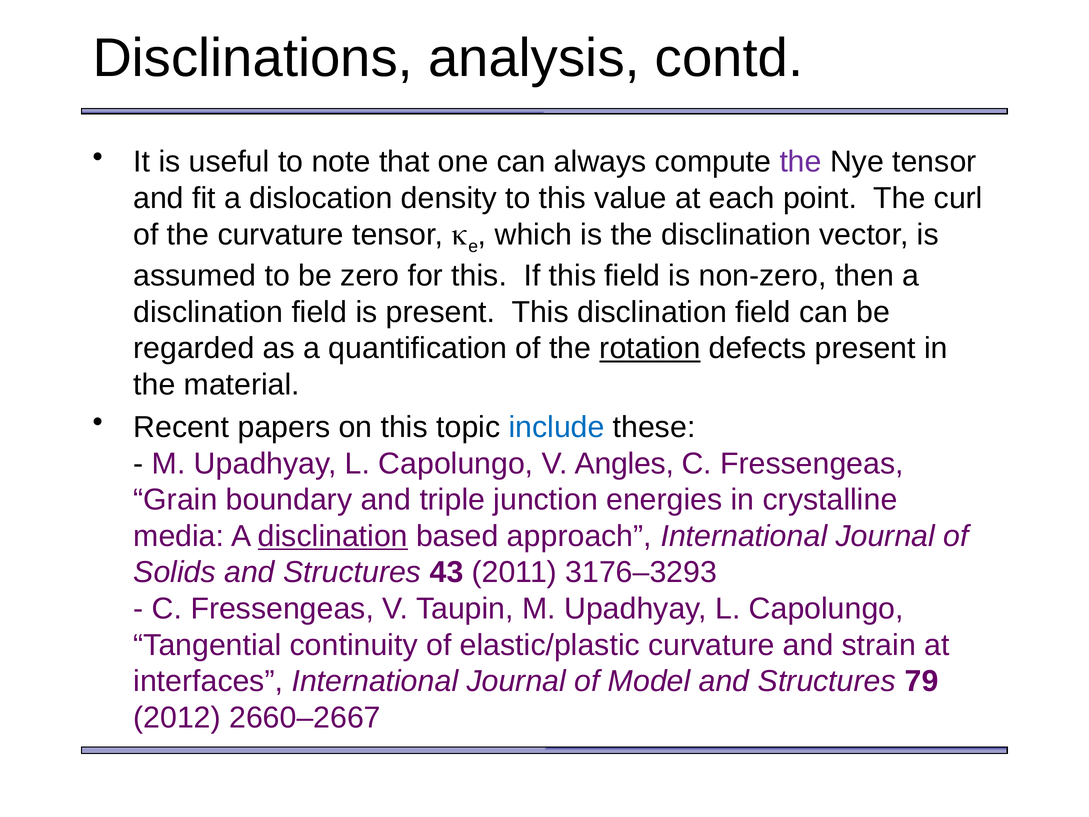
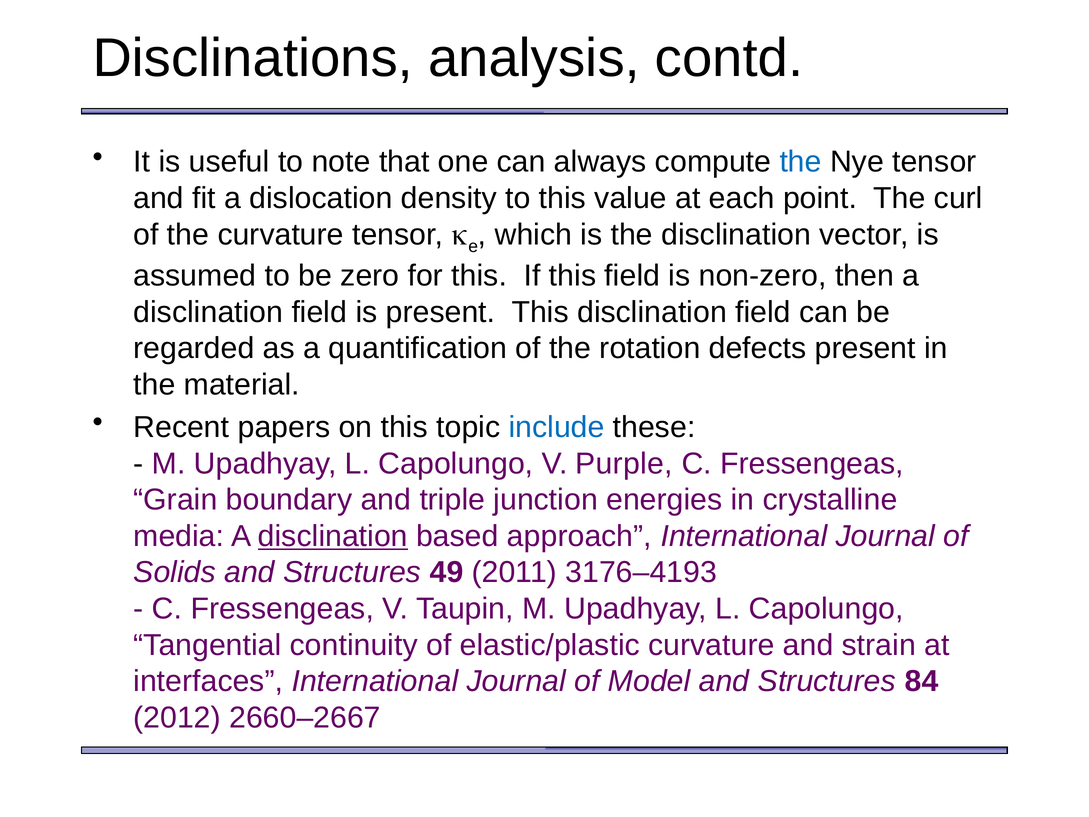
the colour: purple -> blue (801, 162)
rotation underline: present -> none (650, 348)
Angles: Angles -> Purple (624, 463)
43: 43 -> 49 (447, 572)
3176–3293: 3176–3293 -> 3176–4193 (641, 572)
79: 79 -> 84 (922, 681)
